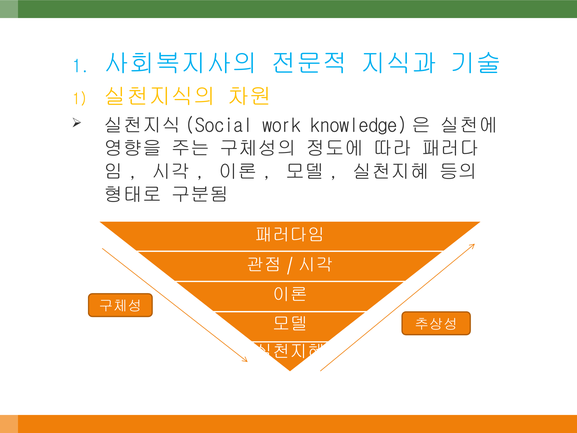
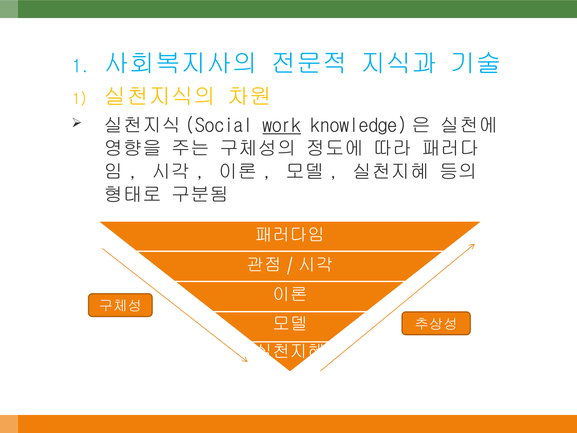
work underline: none -> present (282, 125)
